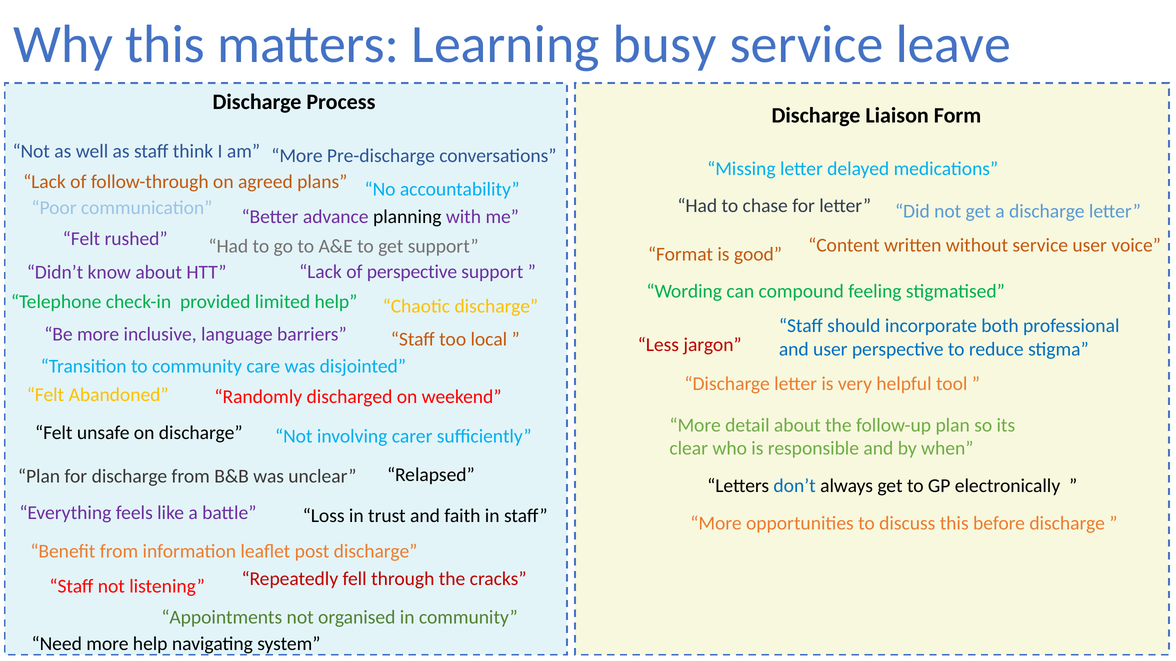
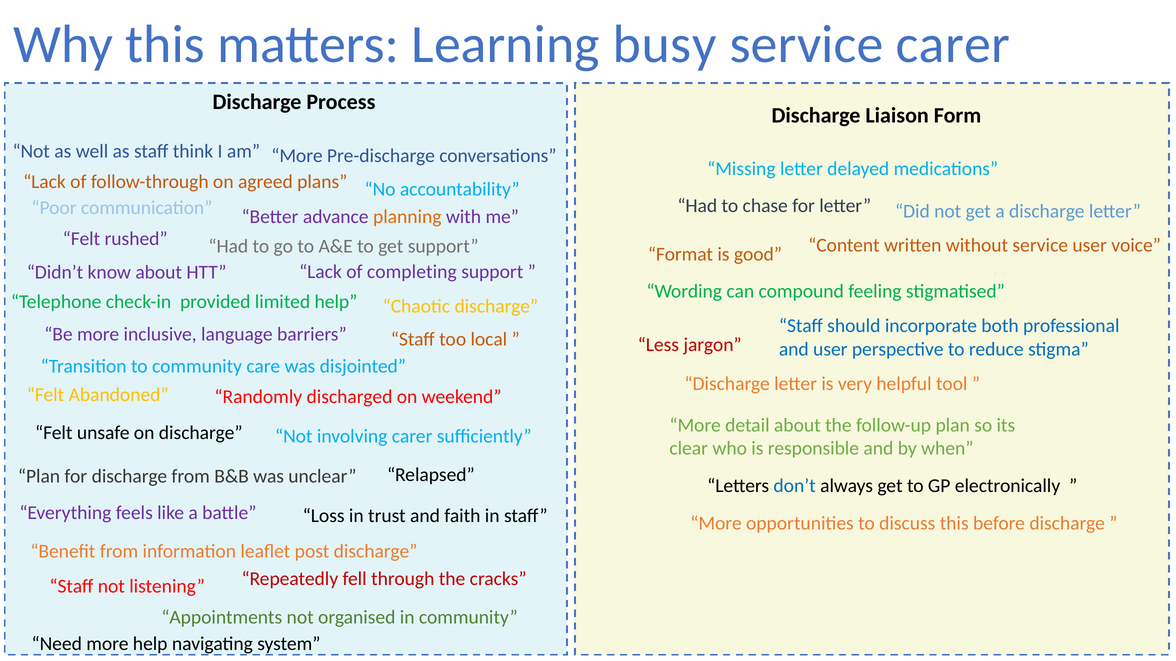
service leave: leave -> carer (953, 44)
planning colour: black -> orange (407, 217)
of perspective: perspective -> completing (412, 272)
